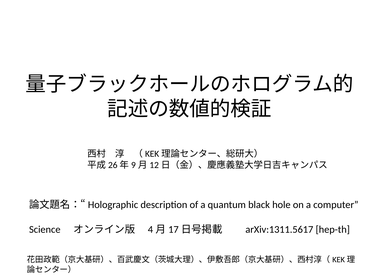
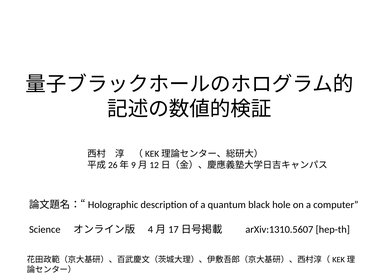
arXiv:1311.5617: arXiv:1311.5617 -> arXiv:1310.5607 (279, 230)
